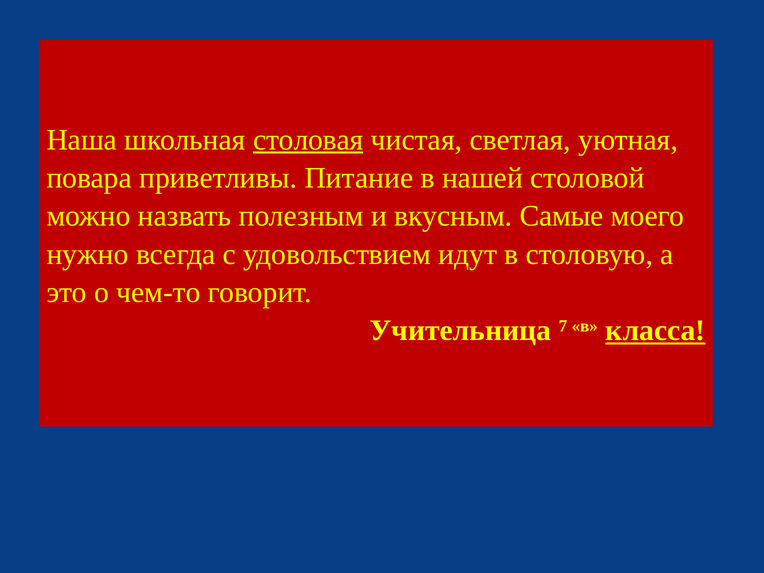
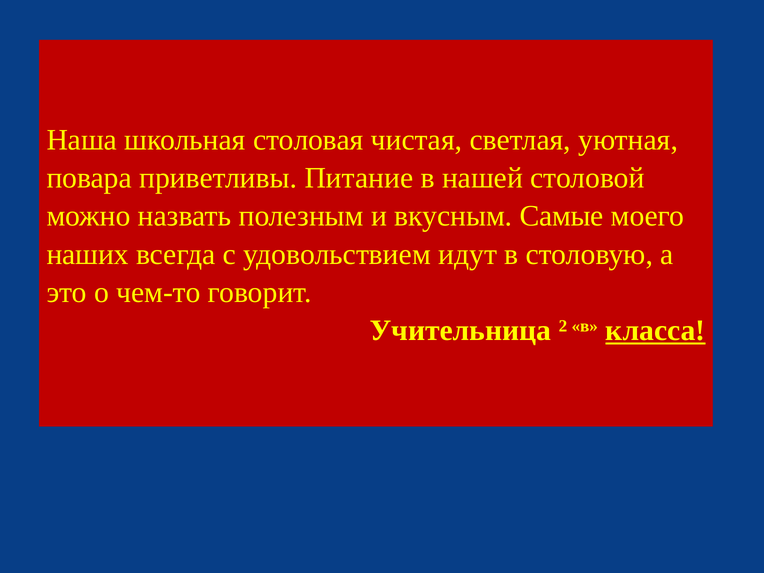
столовая underline: present -> none (308, 140)
нужно: нужно -> наших (88, 254)
7: 7 -> 2 (563, 326)
